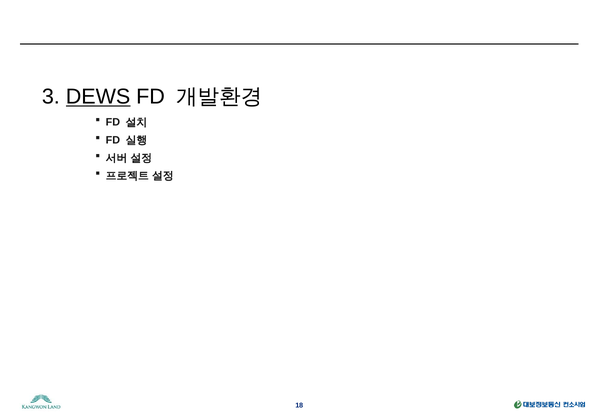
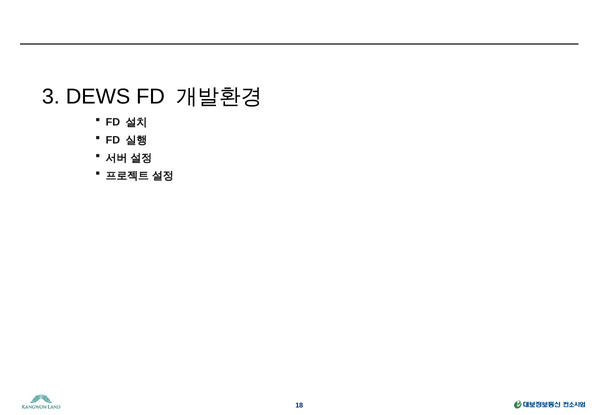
DEWS underline: present -> none (98, 97)
